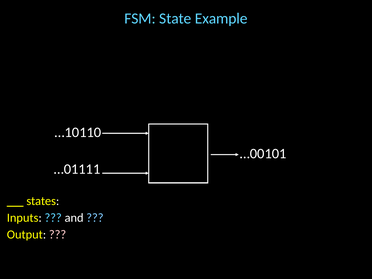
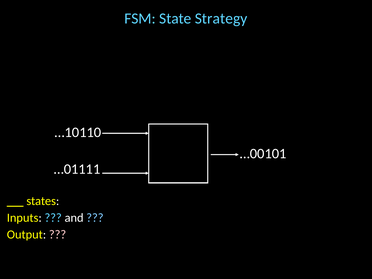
Example: Example -> Strategy (221, 18)
